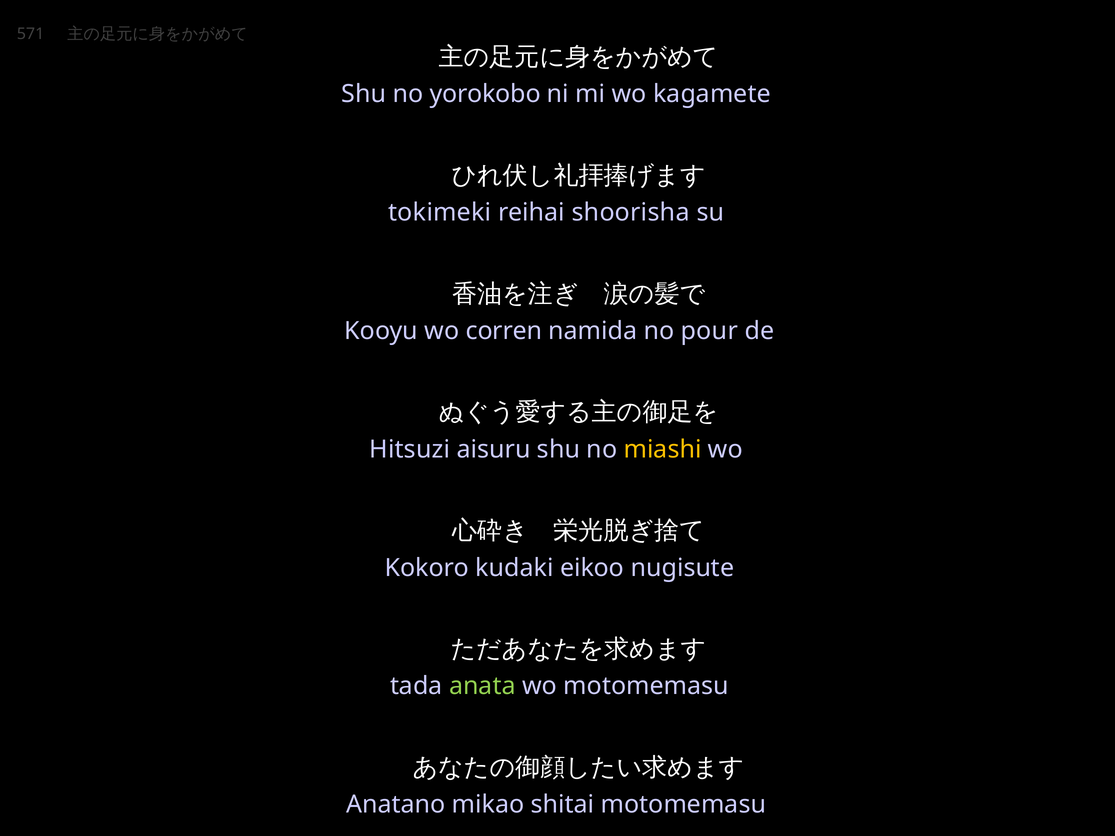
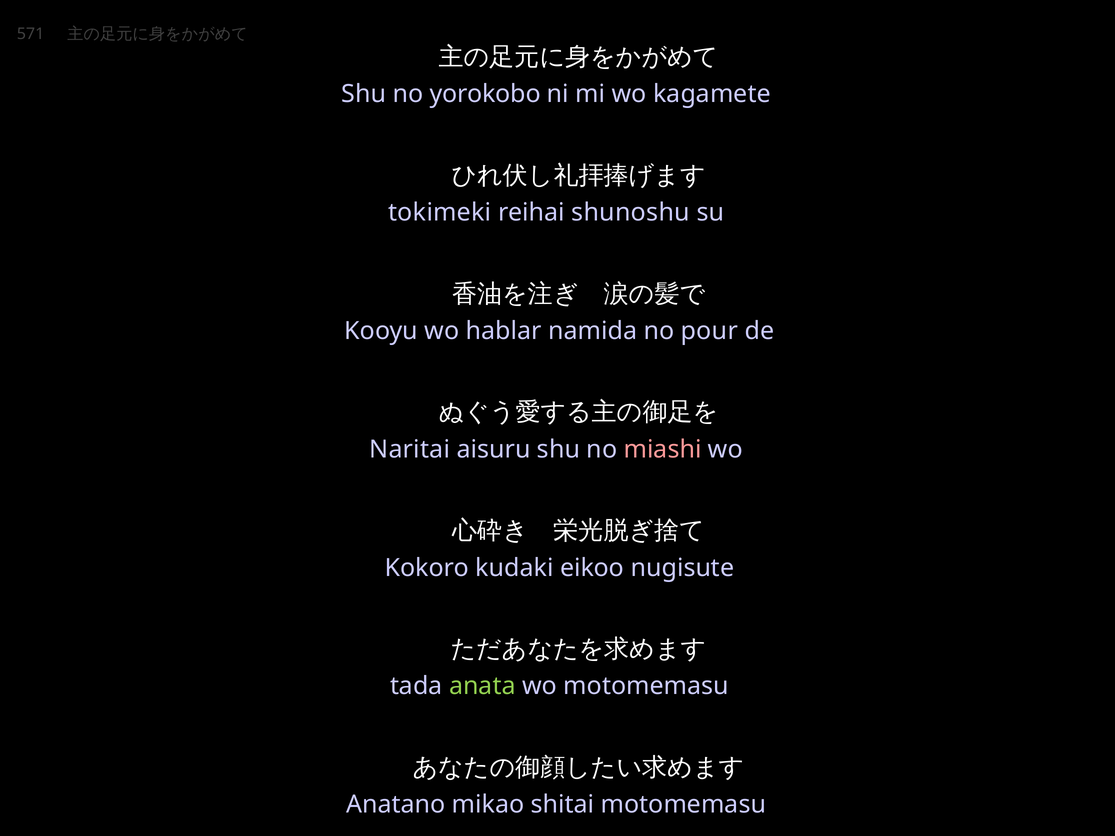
shoorisha: shoorisha -> shunoshu (631, 213)
corren: corren -> hablar (504, 331)
Hitsuzi: Hitsuzi -> Naritai (410, 450)
miashi colour: yellow -> pink (663, 450)
